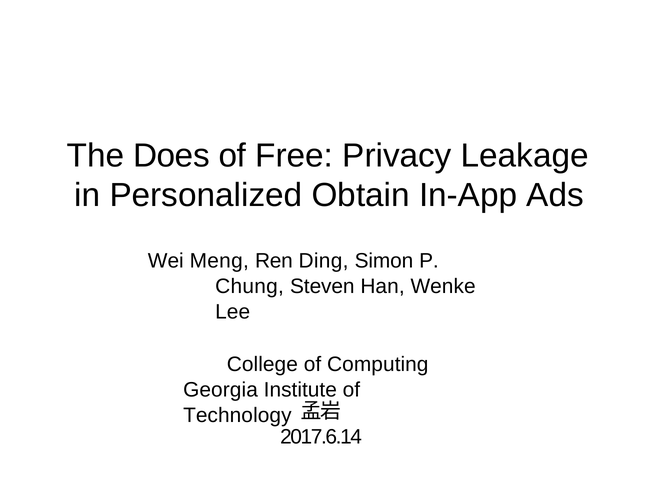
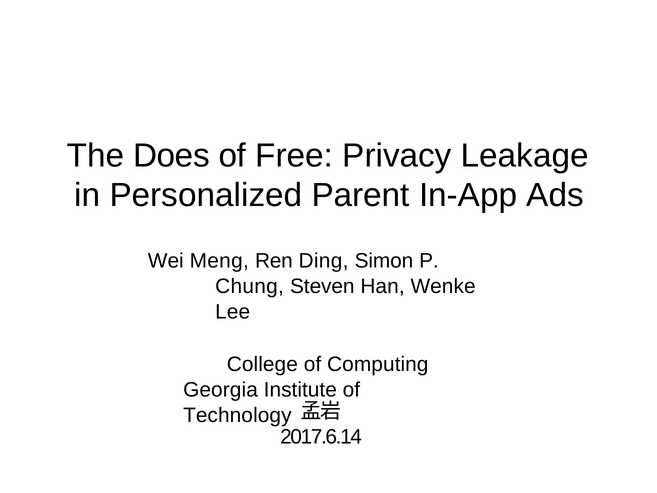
Obtain: Obtain -> Parent (361, 195)
